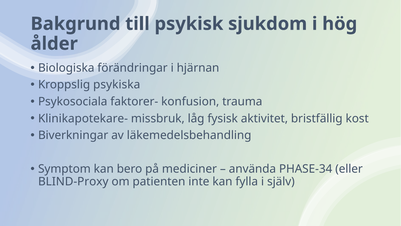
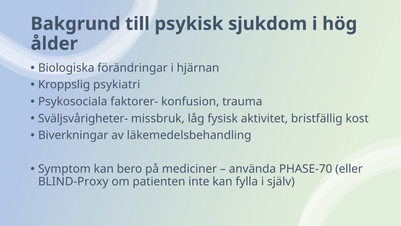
psykiska: psykiska -> psykiatri (117, 85)
Klinikapotekare-: Klinikapotekare- -> Sväljsvårigheter- (83, 118)
PHASE-34: PHASE-34 -> PHASE-70 (306, 169)
